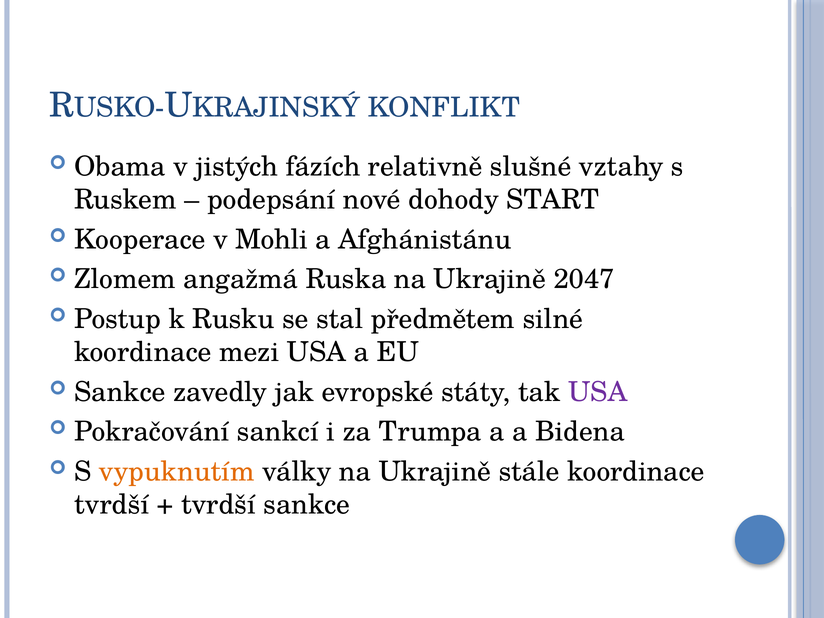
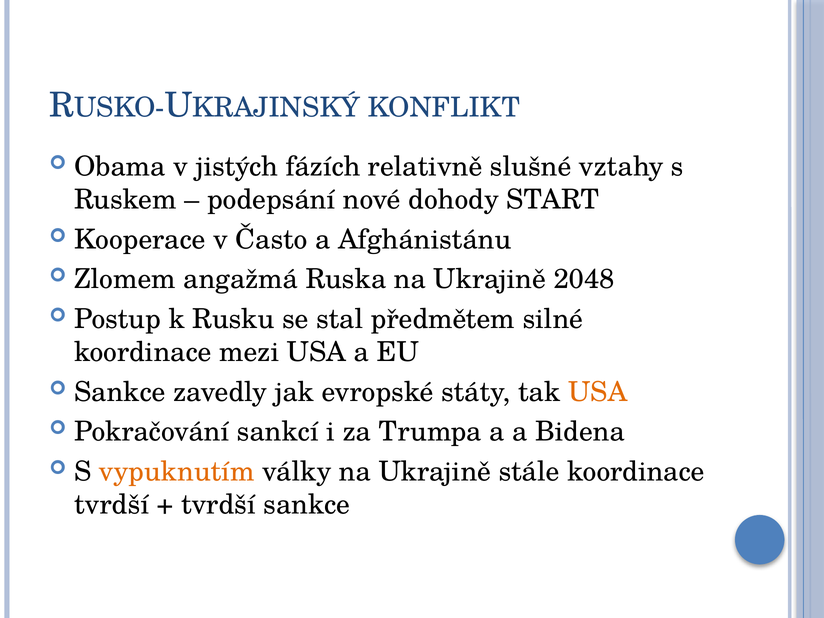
Mohli: Mohli -> Často (272, 239)
2047: 2047 -> 2048 (584, 279)
USA colour: purple -> orange (598, 392)
